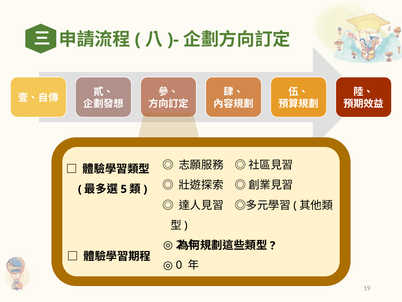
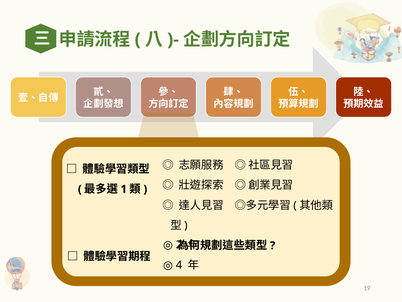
5: 5 -> 1 (124, 189)
0: 0 -> 4 (179, 265)
